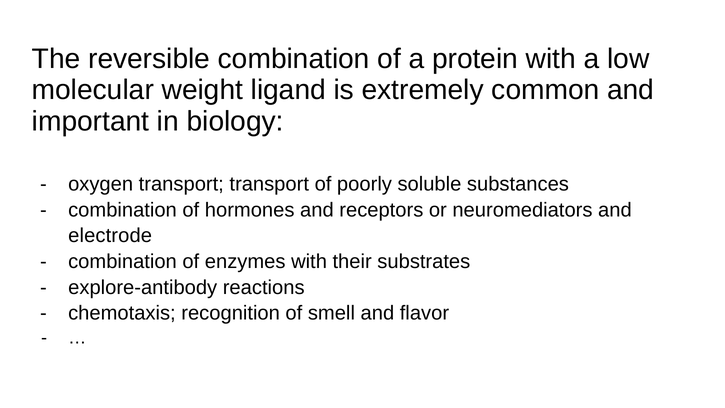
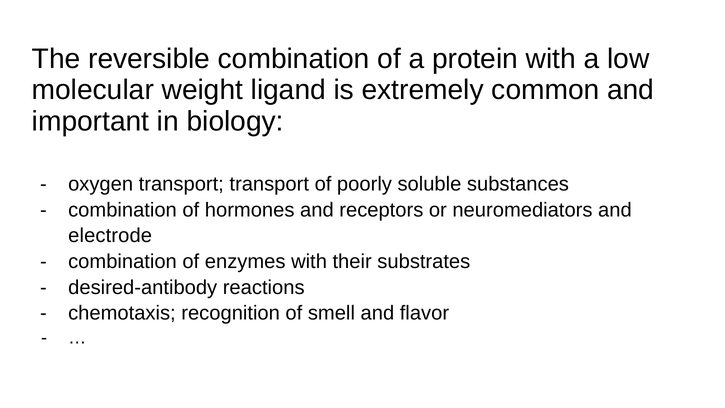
explore-antibody: explore-antibody -> desired-antibody (143, 287)
